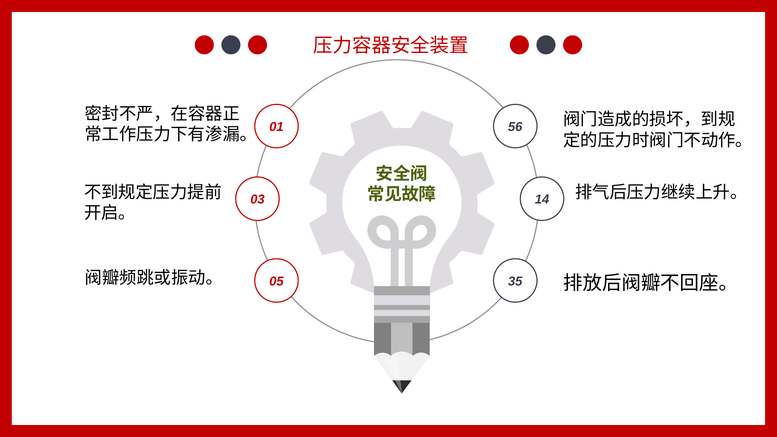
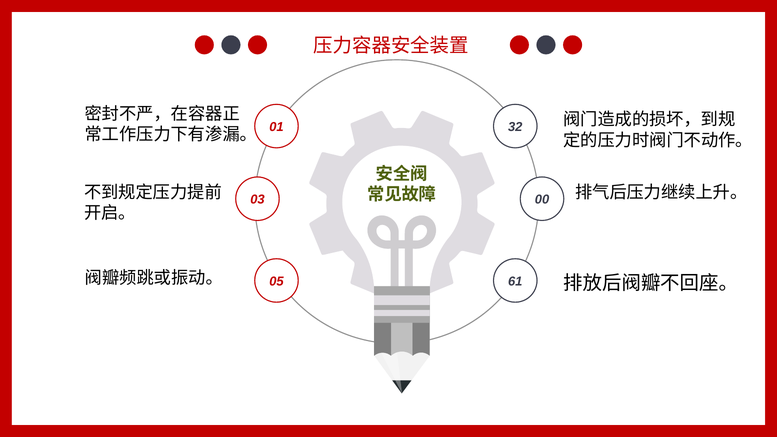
56: 56 -> 32 (515, 127)
14: 14 -> 00 (542, 200)
35: 35 -> 61 (515, 281)
